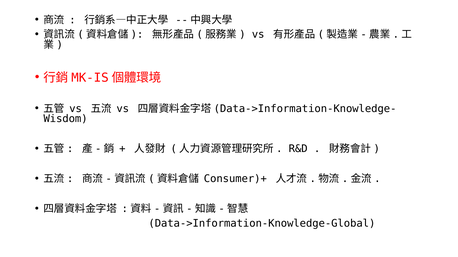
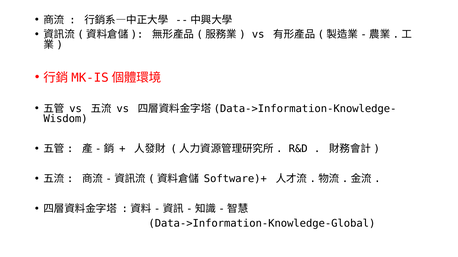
Consumer)+: Consumer)+ -> Software)+ (235, 179)
